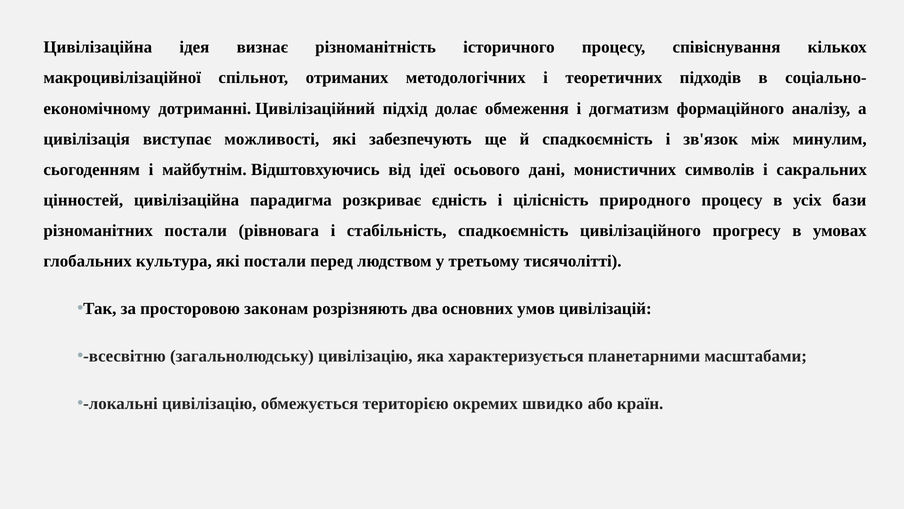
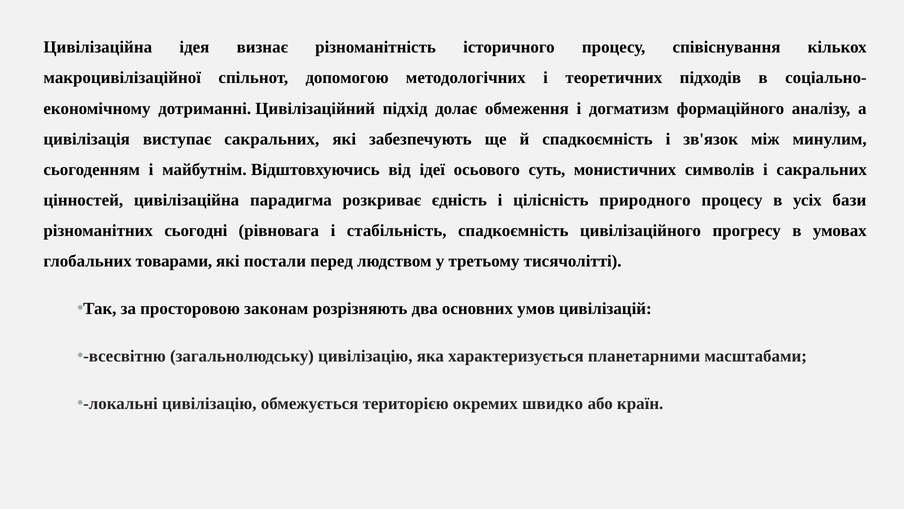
отриманих: отриманих -> допомогою (347, 78)
виступає можливості: можливості -> сакральних (272, 139)
дані: дані -> суть (547, 169)
різноманітних постали: постали -> сьогодні (196, 230)
культура: культура -> товарами (174, 261)
